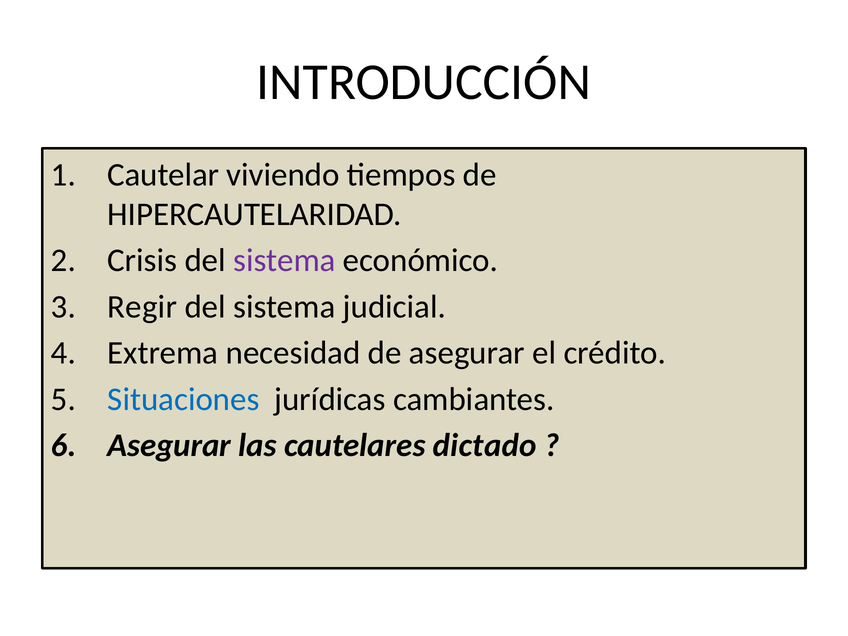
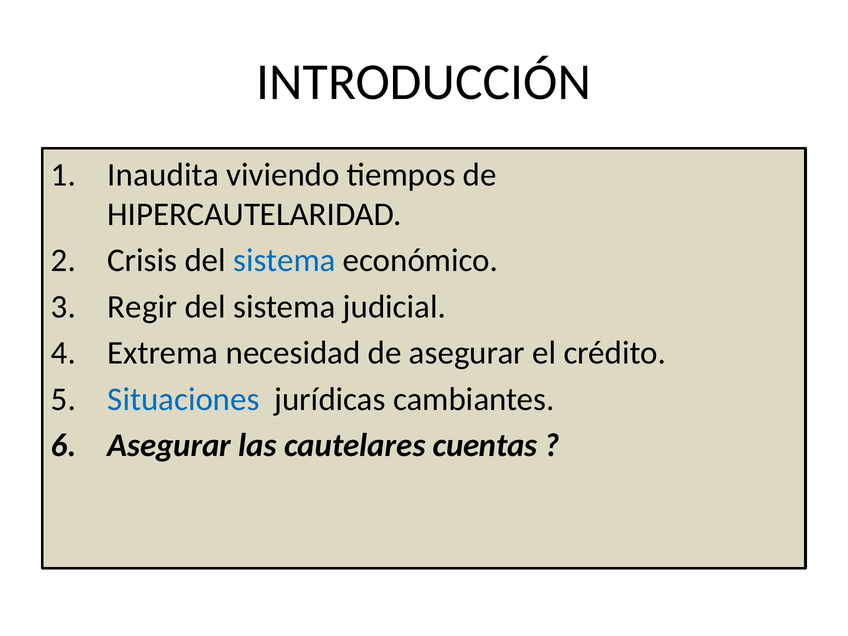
Cautelar: Cautelar -> Inaudita (163, 175)
sistema colour: purple -> blue (284, 261)
dictado: dictado -> cuentas (485, 445)
